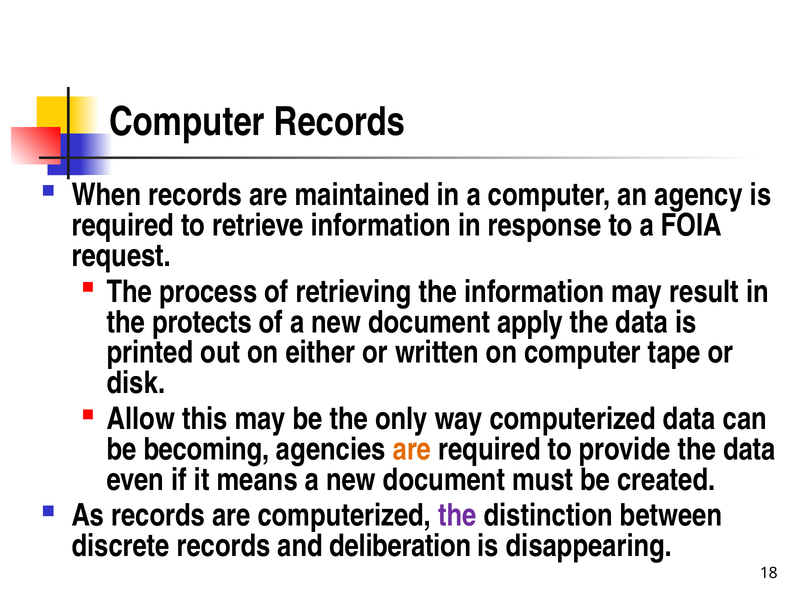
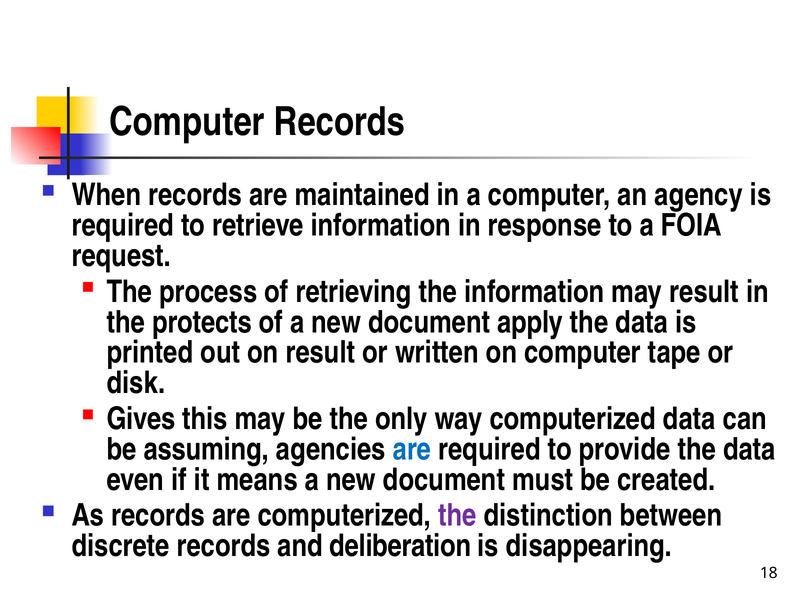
on either: either -> result (320, 353)
Allow: Allow -> Gives (141, 419)
becoming: becoming -> assuming (206, 450)
are colour: orange -> blue (412, 450)
